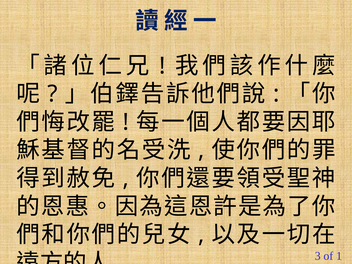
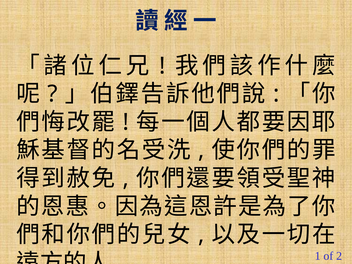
3: 3 -> 1 (318, 256)
1: 1 -> 2 (339, 256)
